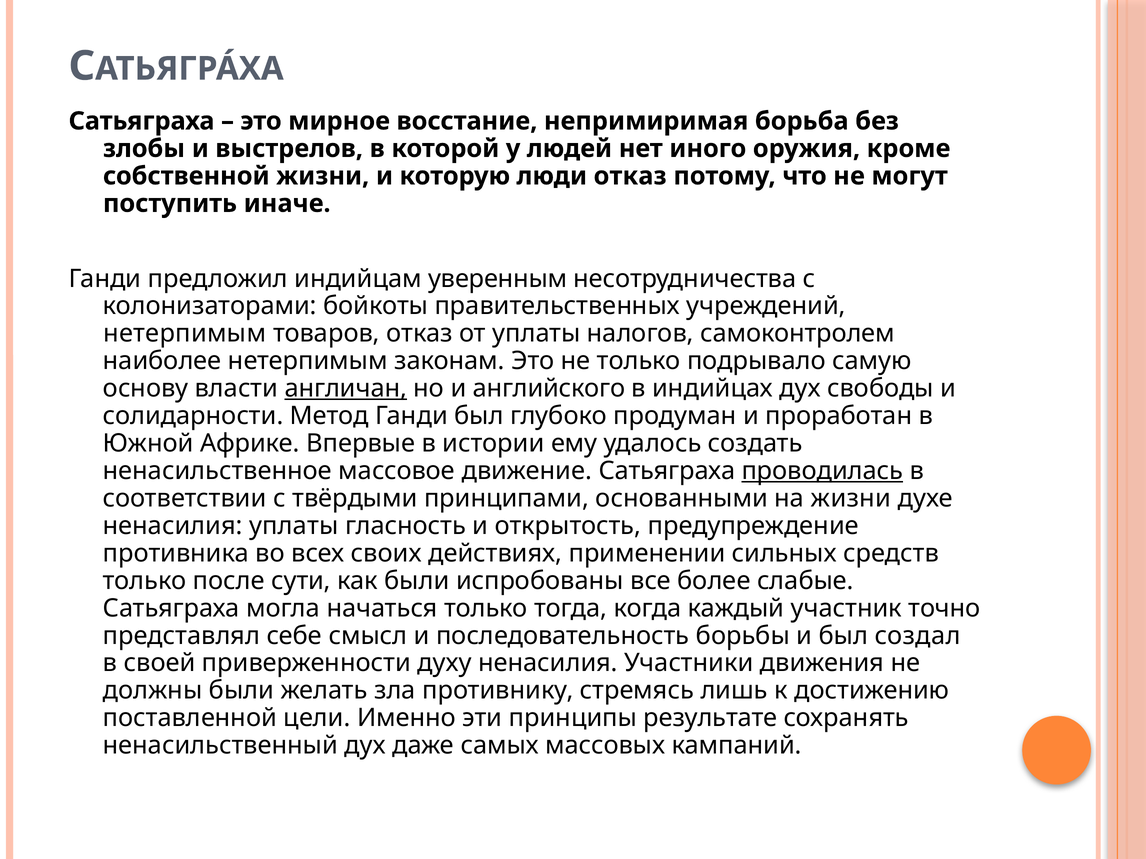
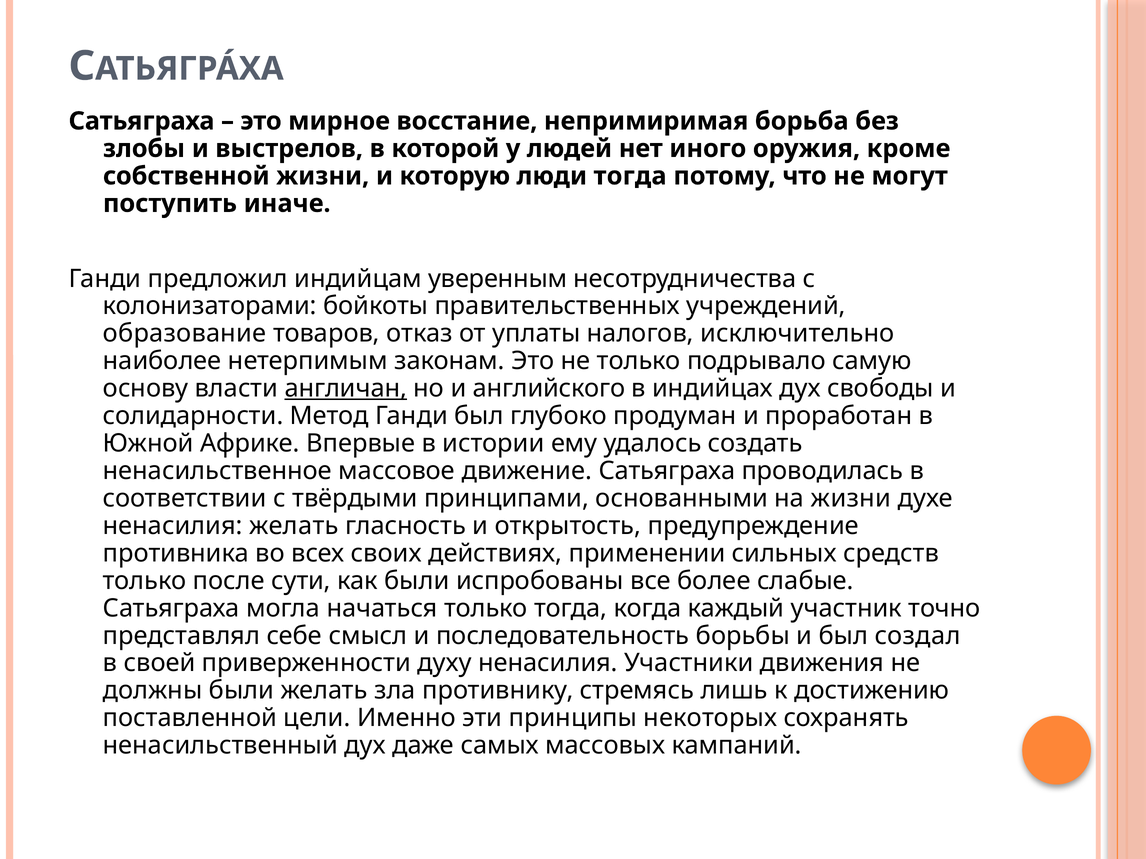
люди отказ: отказ -> тогда (630, 176)
нетерпимым: нетерпимым -> образование (185, 334)
самоконтролем: самоконтролем -> исключительно (797, 334)
проводилась underline: present -> none (822, 471)
ненасилия уплаты: уплаты -> желать (294, 526)
результате: результате -> некоторых (710, 718)
